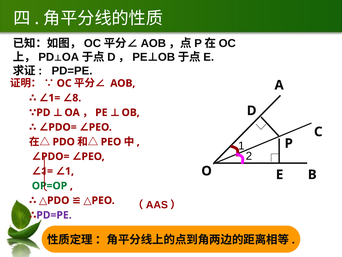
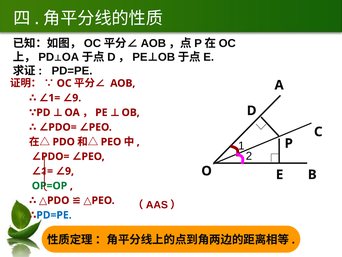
8: 8 -> 9 (77, 98)
1: 1 -> 9 (70, 171)
PD=PE colour: purple -> blue (54, 215)
